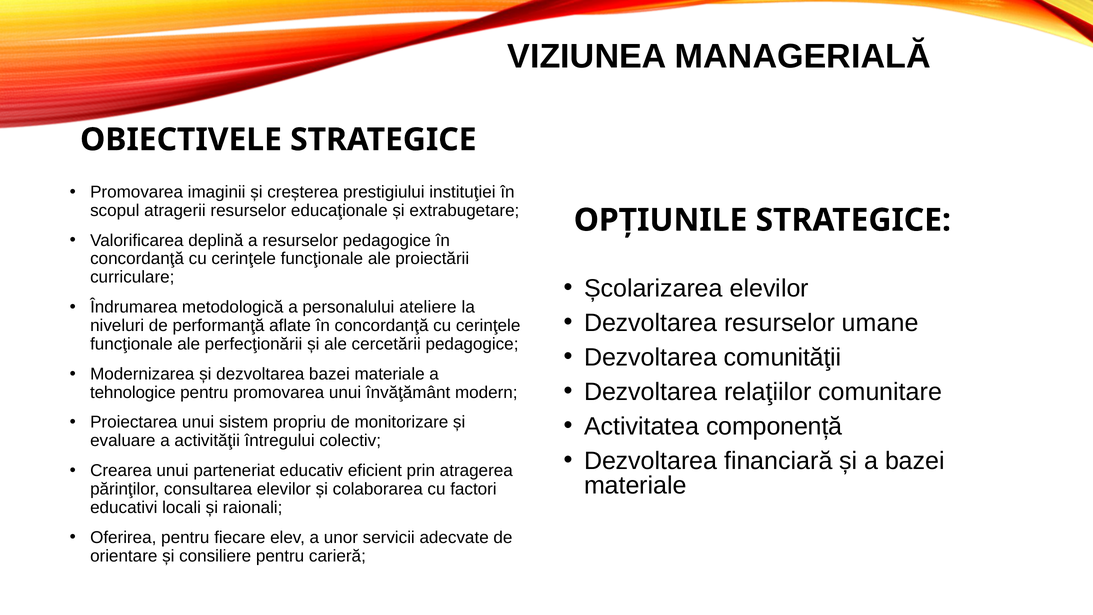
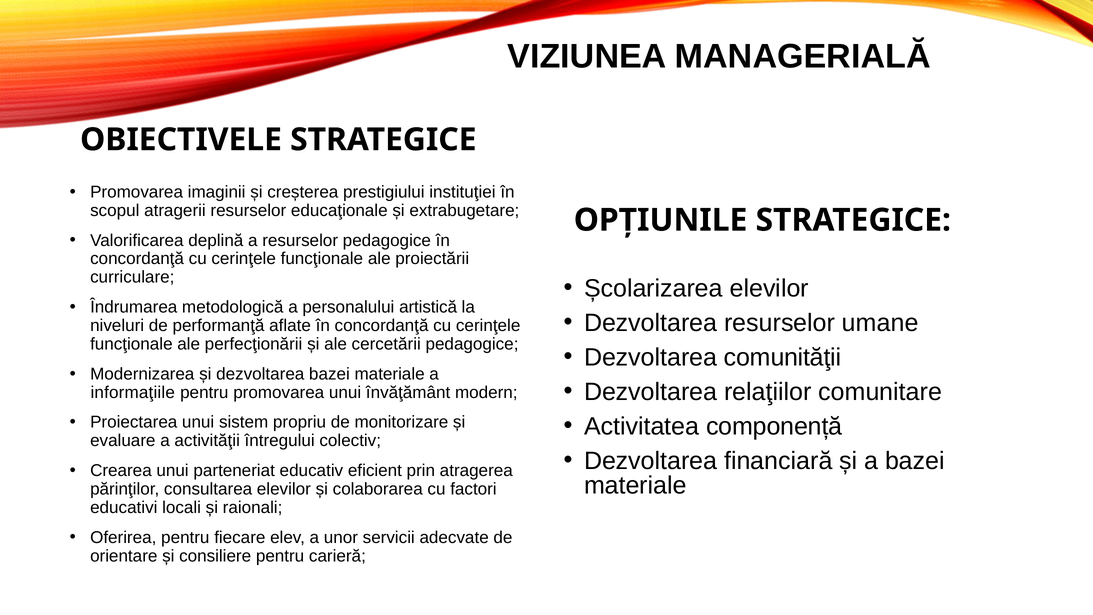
ateliere: ateliere -> artistică (428, 307)
tehnologice: tehnologice -> informaţiile (133, 392)
